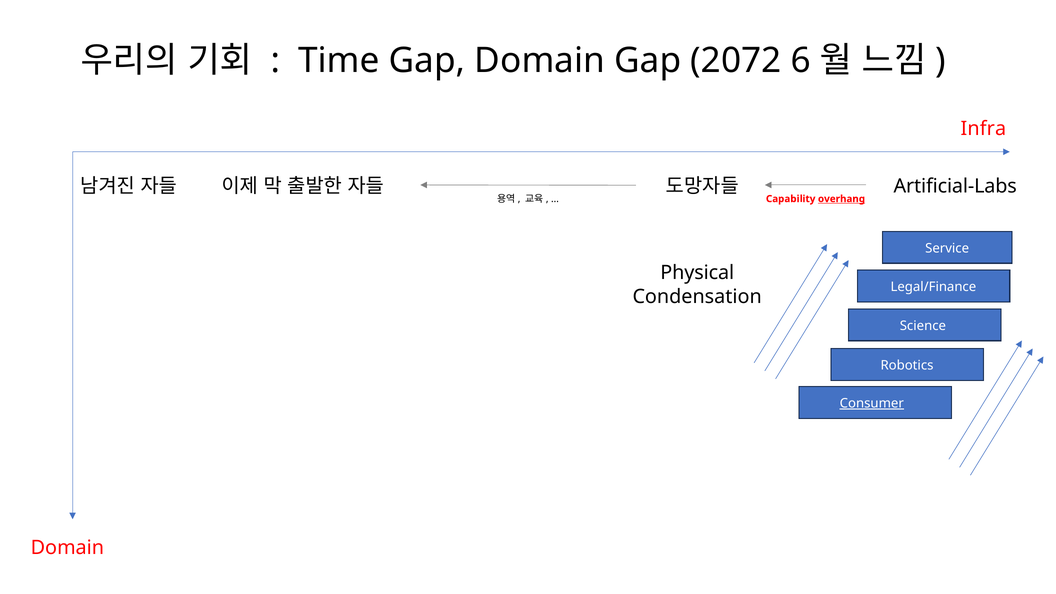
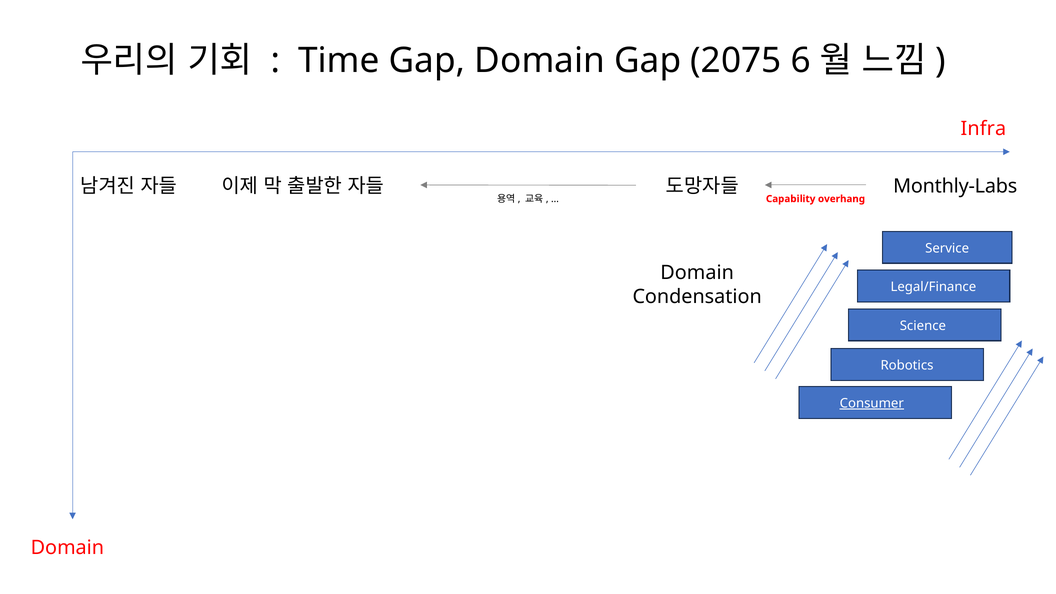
2072: 2072 -> 2075 (736, 61)
Artificial-Labs: Artificial-Labs -> Monthly-Labs (955, 186)
overhang underline: present -> none (841, 199)
Physical: Physical -> Domain (697, 273)
